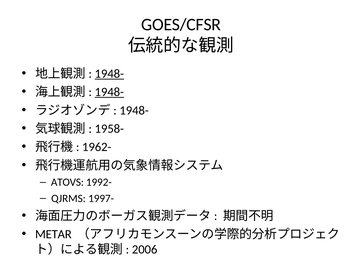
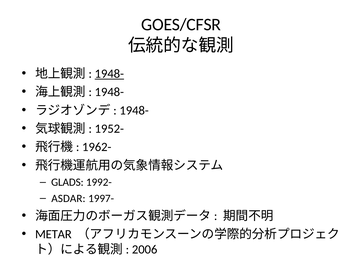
1948- underline: present -> none (109, 92)
1958-: 1958- -> 1952- (109, 128)
ATOVS: ATOVS -> GLADS (67, 182)
QJRMS: QJRMS -> ASDAR (68, 198)
